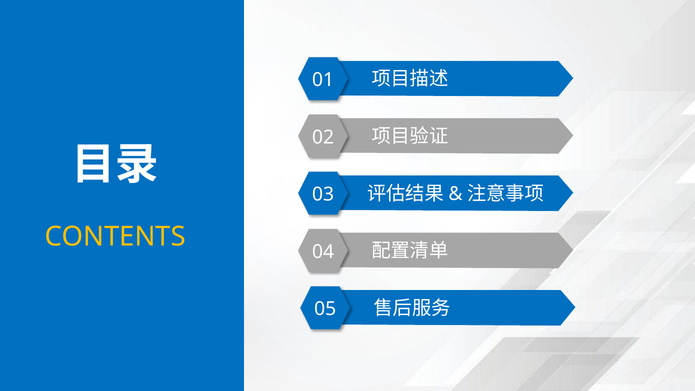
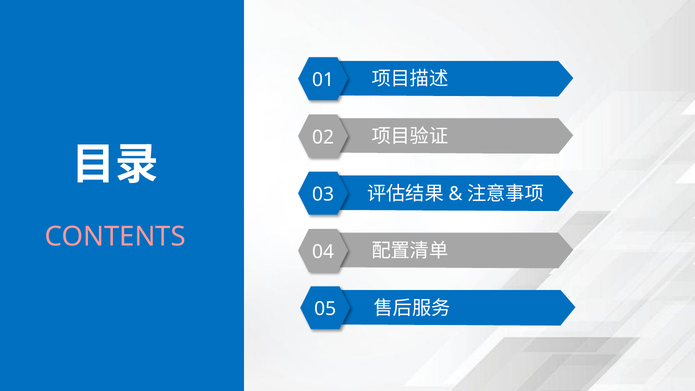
CONTENTS colour: yellow -> pink (115, 237)
